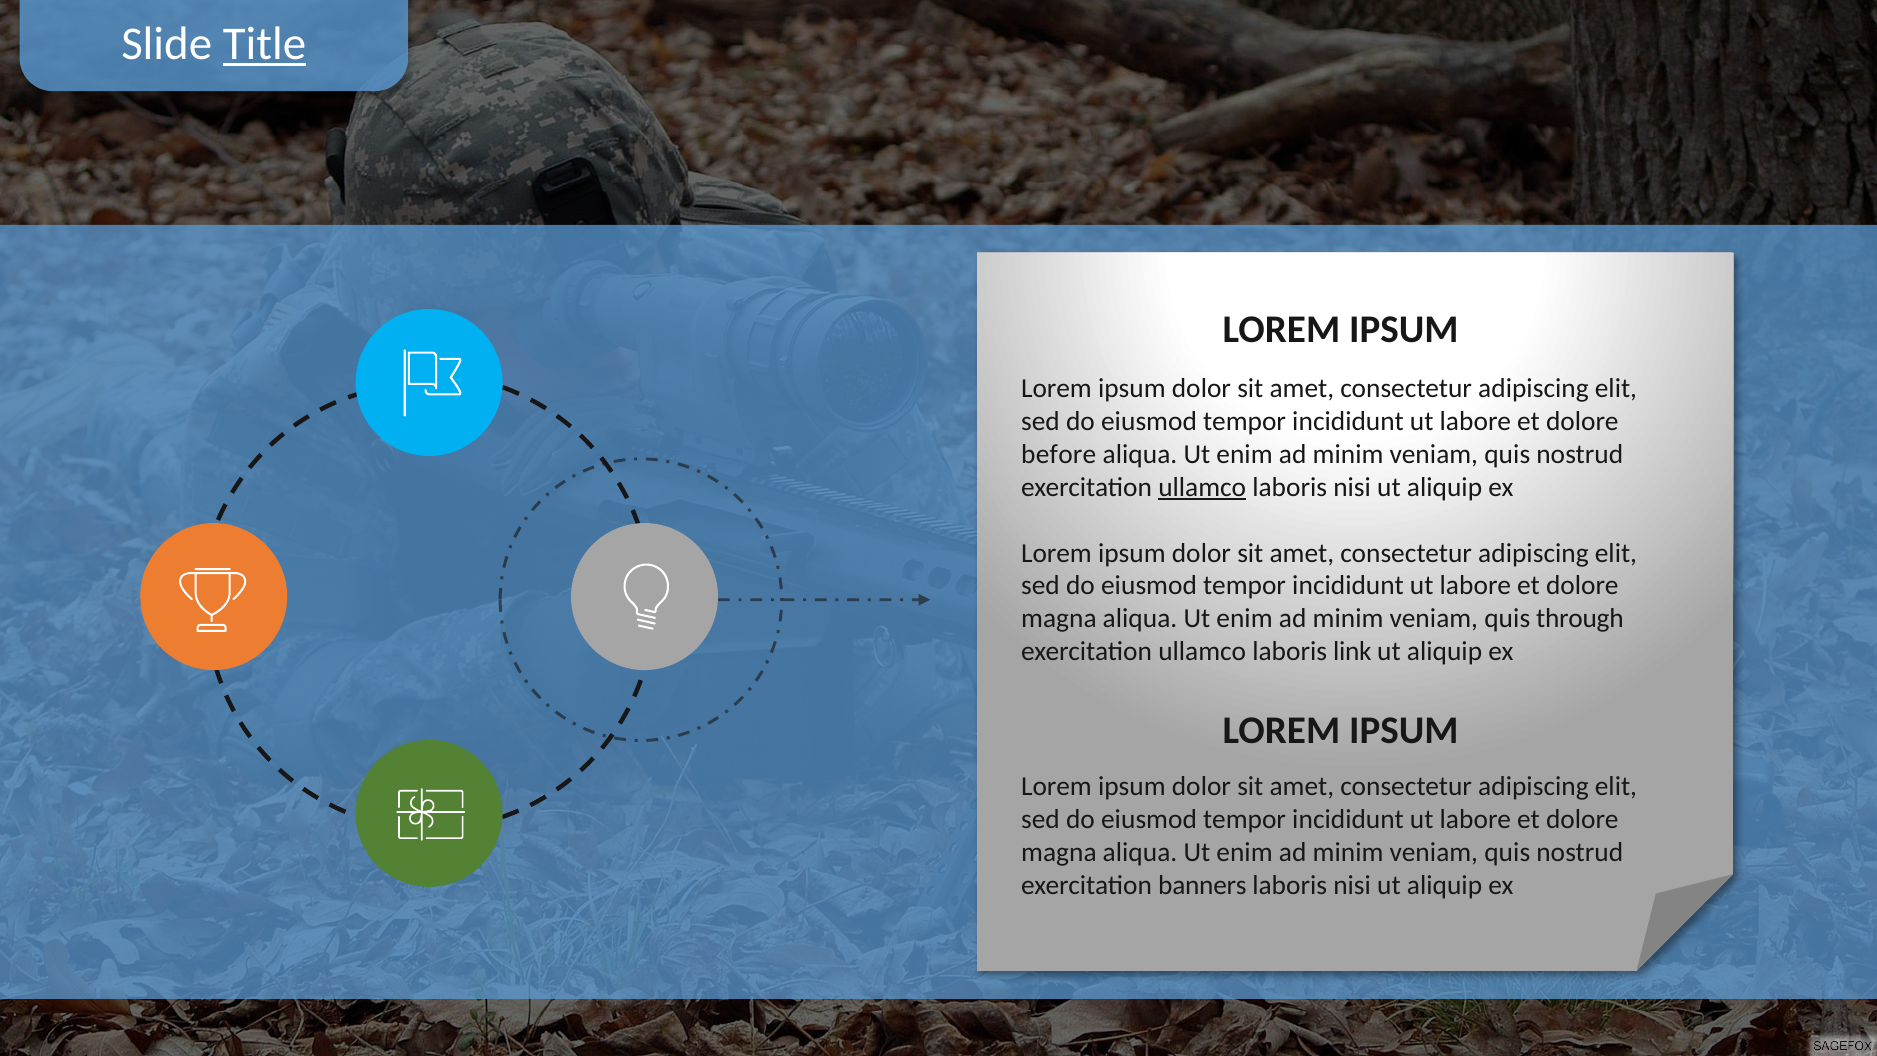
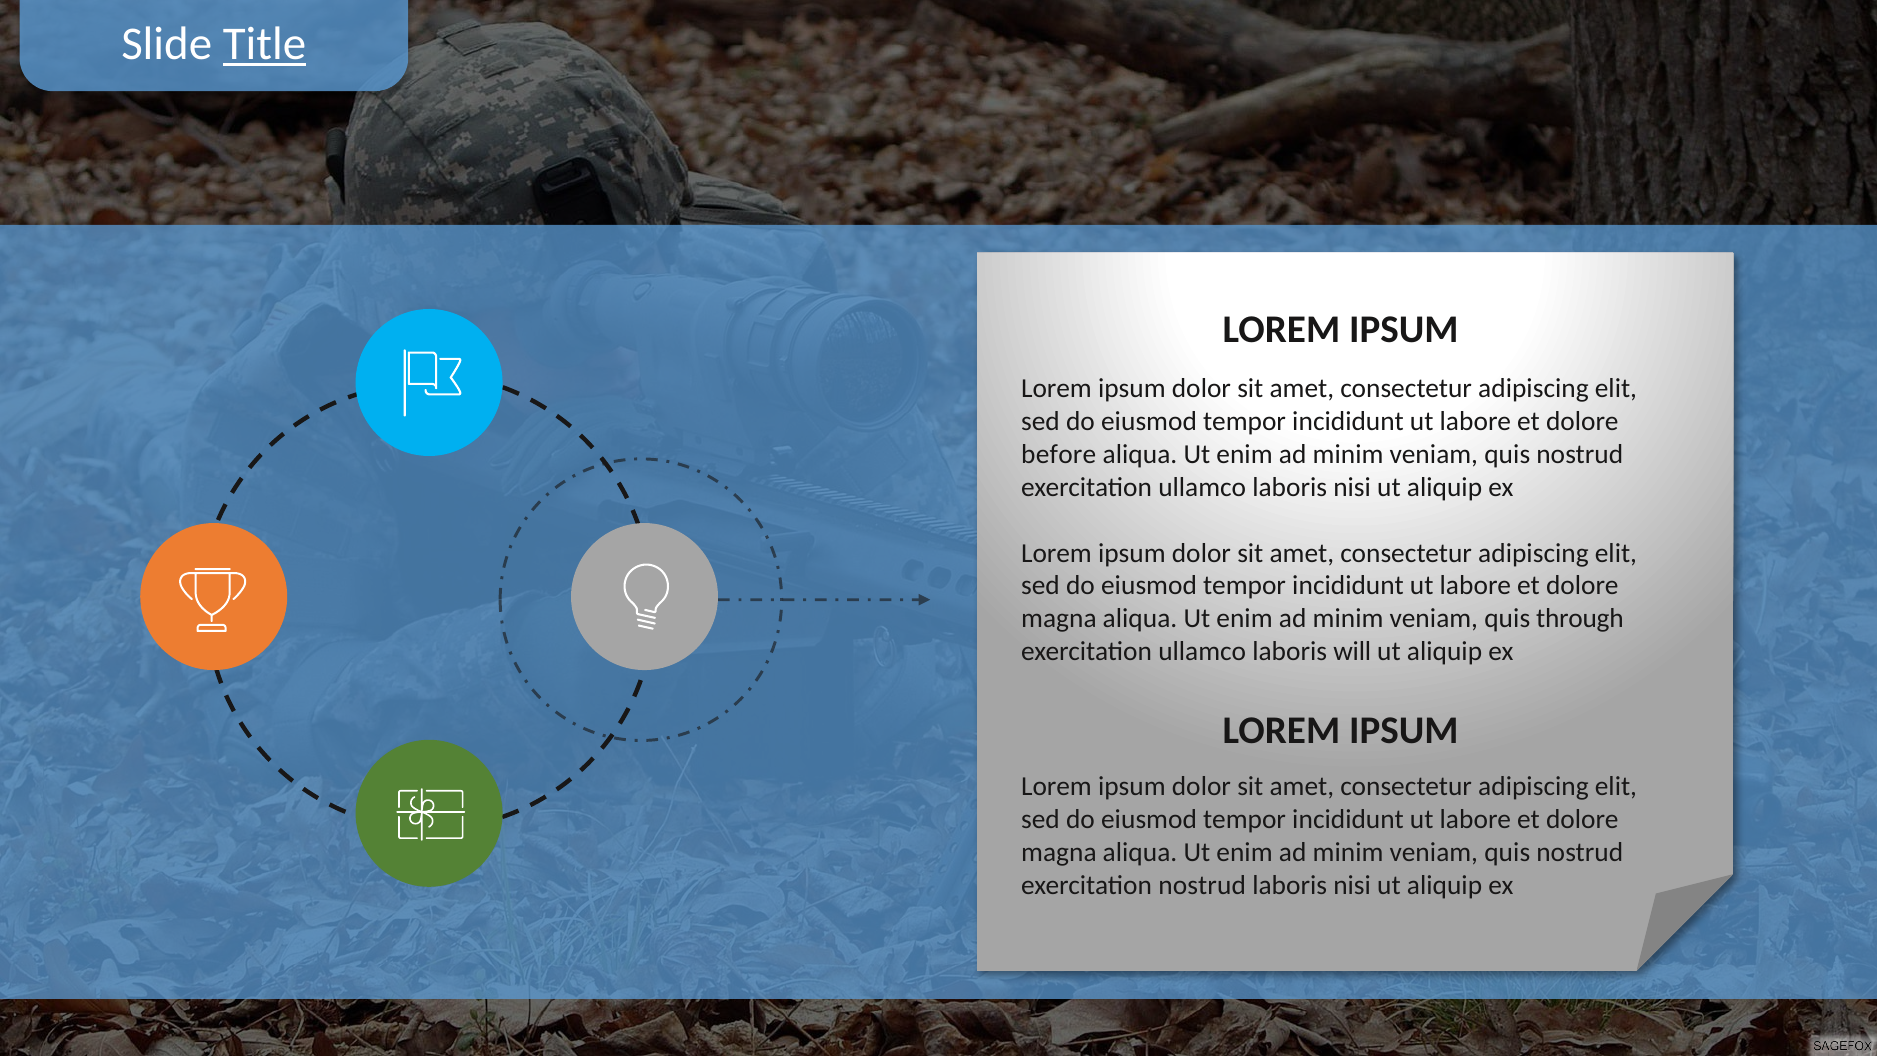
ullamco underline: present -> none (1202, 487)
link: link -> will (1352, 651)
exercitation banners: banners -> nostrud (1202, 885)
